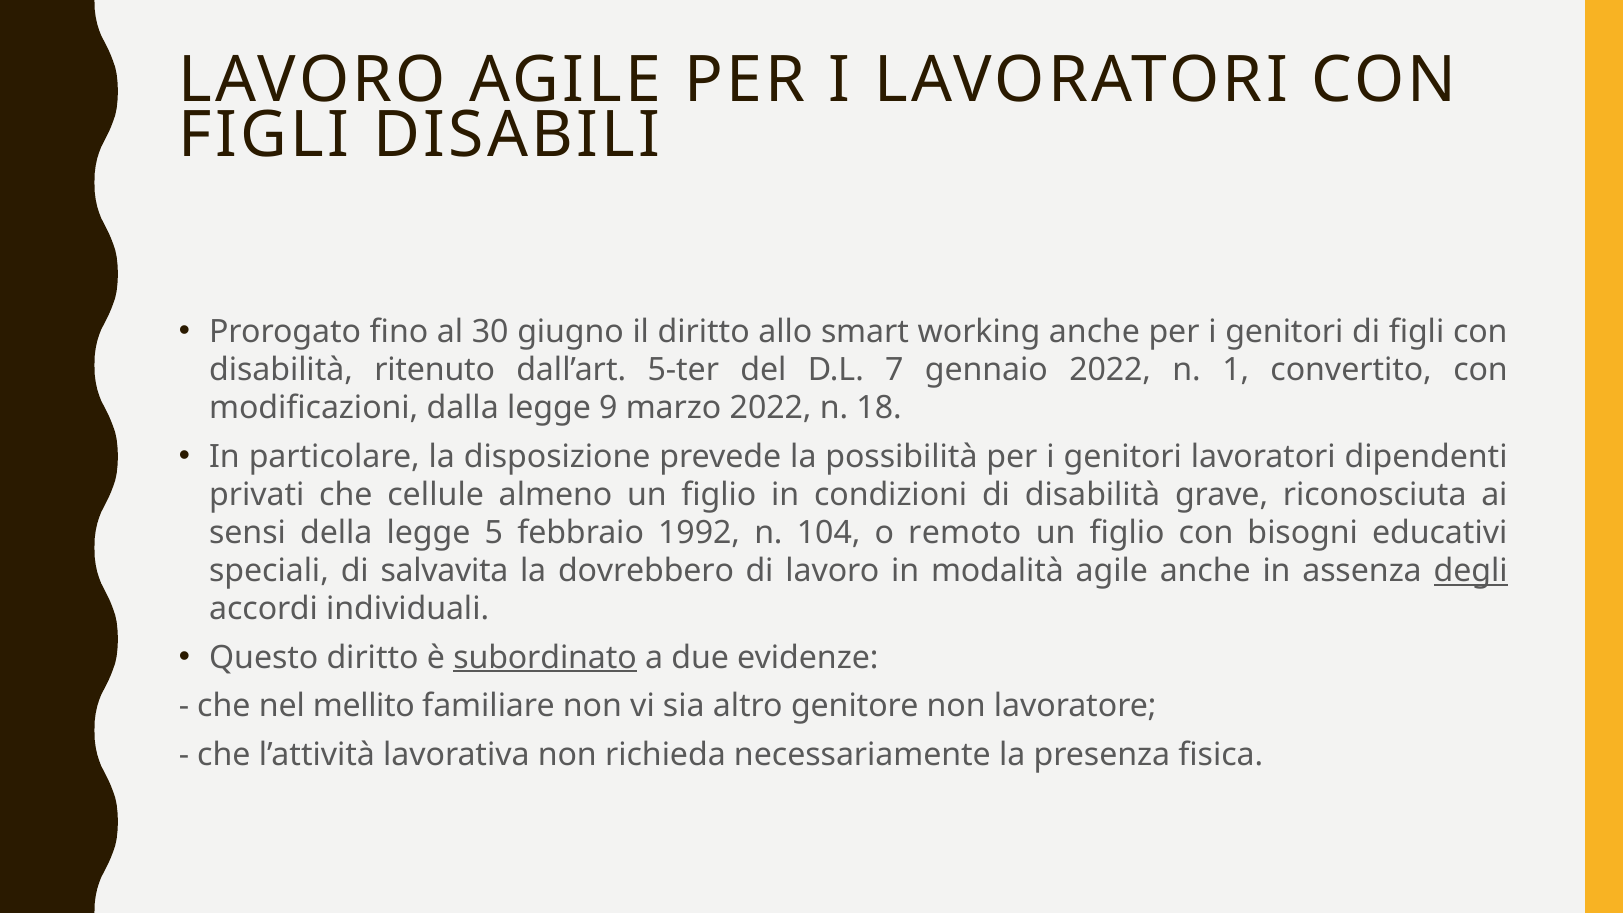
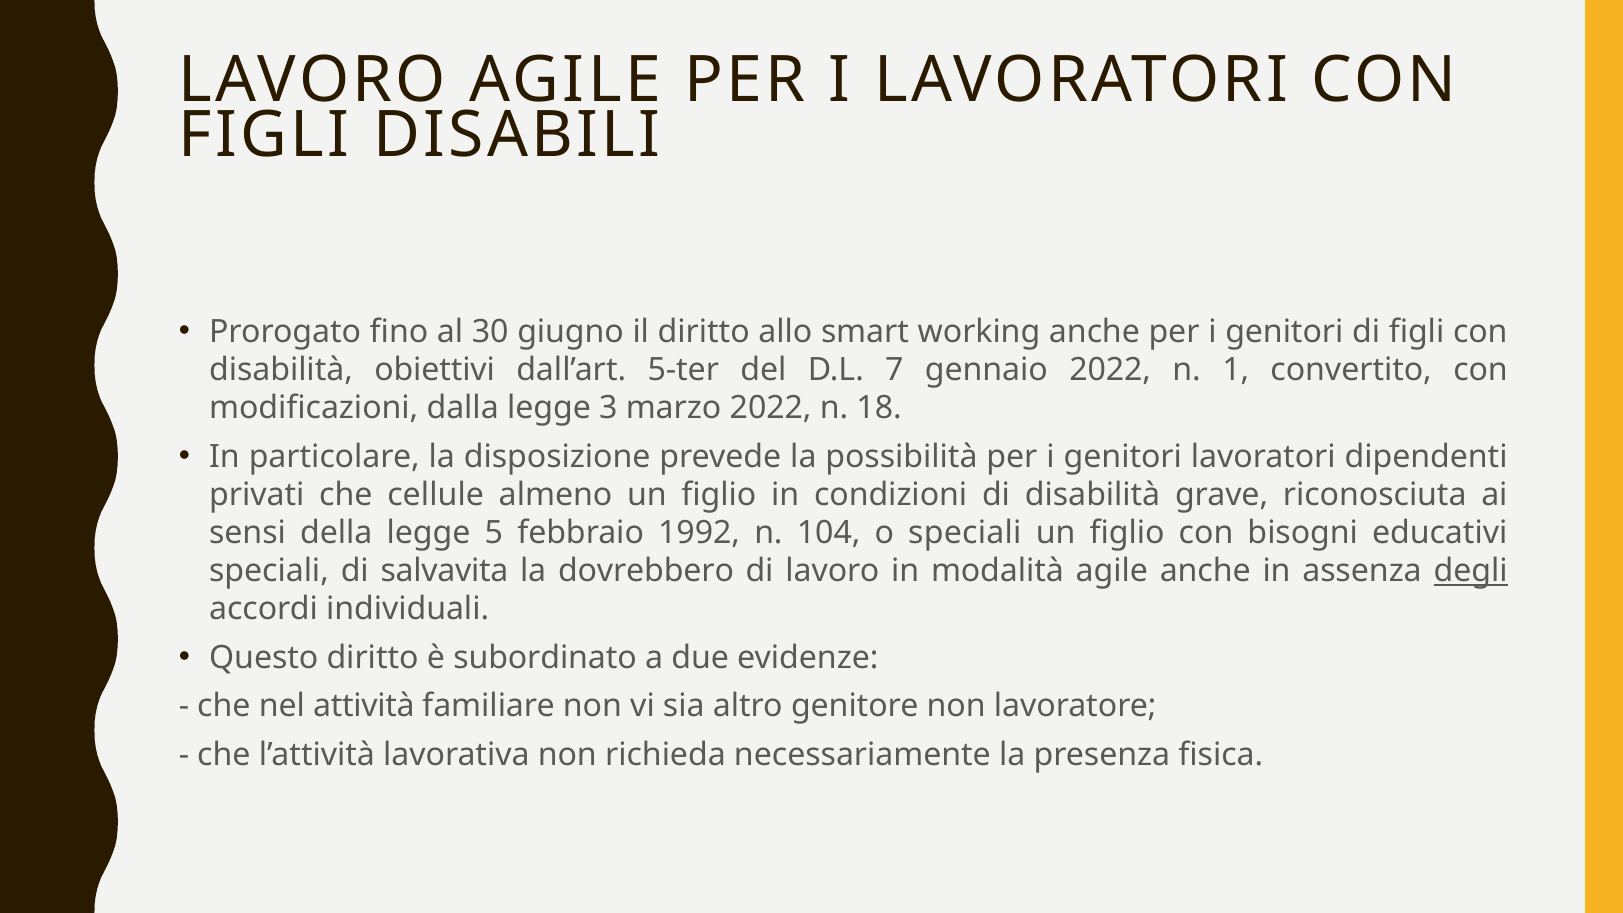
ritenuto: ritenuto -> obiettivi (435, 370)
9: 9 -> 3 (608, 408)
o remoto: remoto -> speciali (965, 533)
subordinato underline: present -> none (545, 658)
mellito: mellito -> attività (364, 706)
